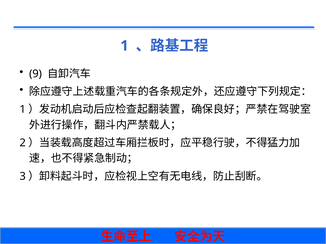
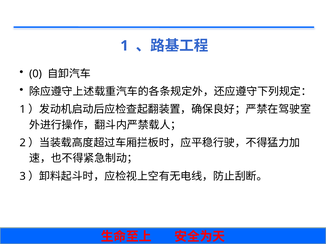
9: 9 -> 0 (35, 74)
